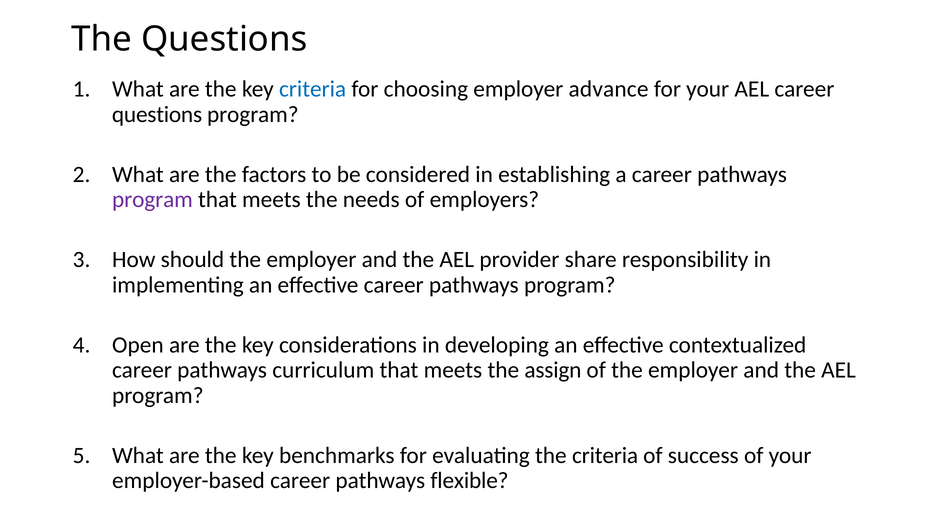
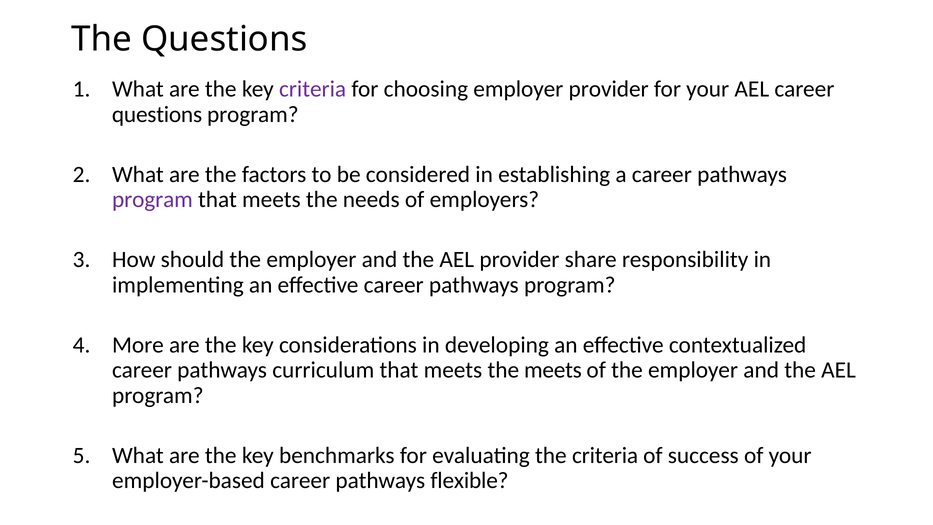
criteria colour: blue -> purple (313, 89)
employer advance: advance -> provider (609, 89)
Open: Open -> More (138, 345)
the assign: assign -> meets (553, 370)
